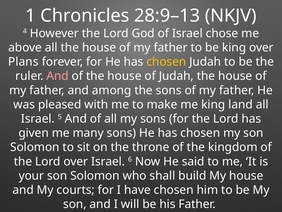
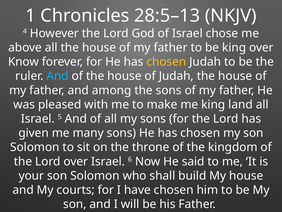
28:9–13: 28:9–13 -> 28:5–13 (167, 16)
Plans: Plans -> Know (23, 62)
And colour: pink -> light blue (58, 76)
